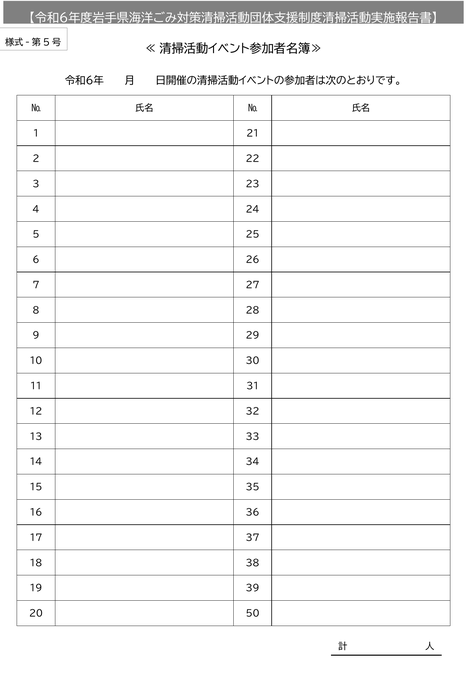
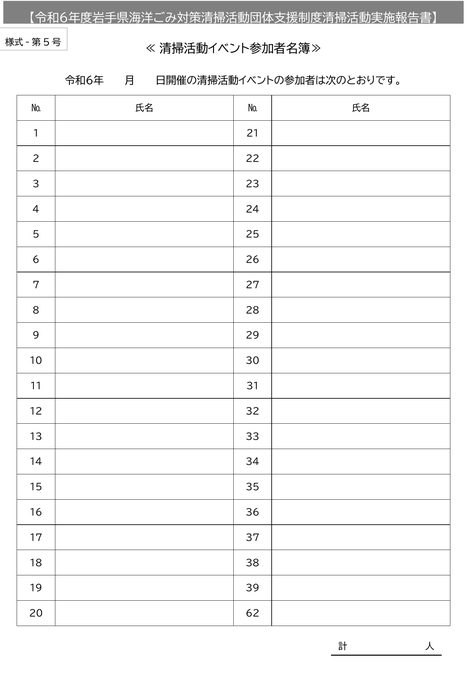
50: 50 -> 62 (253, 613)
